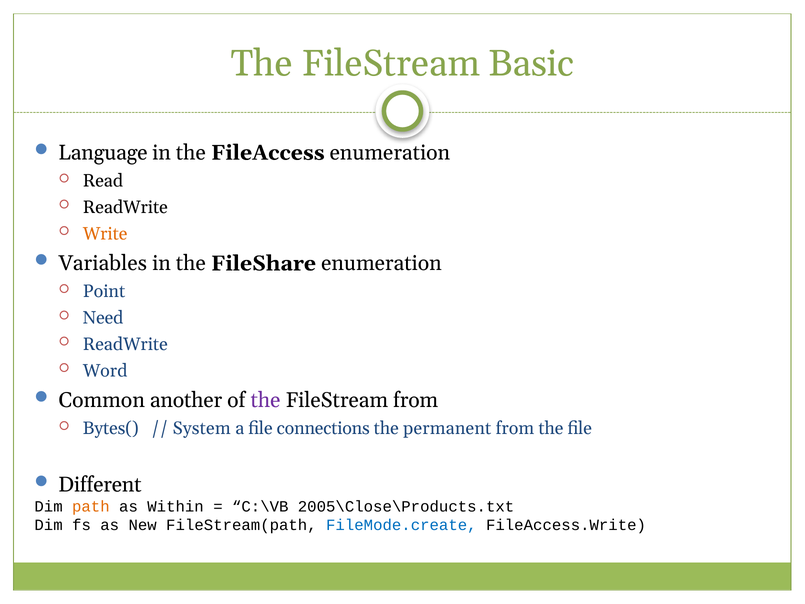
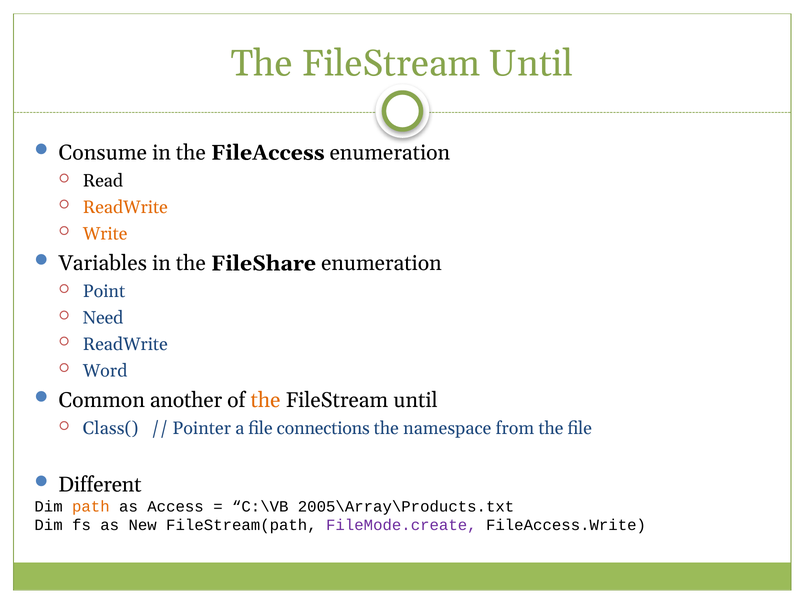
Basic: Basic -> Until (531, 63)
Language: Language -> Consume (103, 153)
ReadWrite colour: black -> orange (125, 207)
the colour: purple -> orange (266, 400)
from: from -> until (416, 400)
Bytes(: Bytes( -> Class( (111, 428)
System: System -> Pointer (202, 428)
permanent: permanent -> namespace (447, 428)
Within: Within -> Access (176, 506)
2005\Close\Products.txt: 2005\Close\Products.txt -> 2005\Array\Products.txt (406, 506)
FileMode.create colour: blue -> purple (401, 525)
